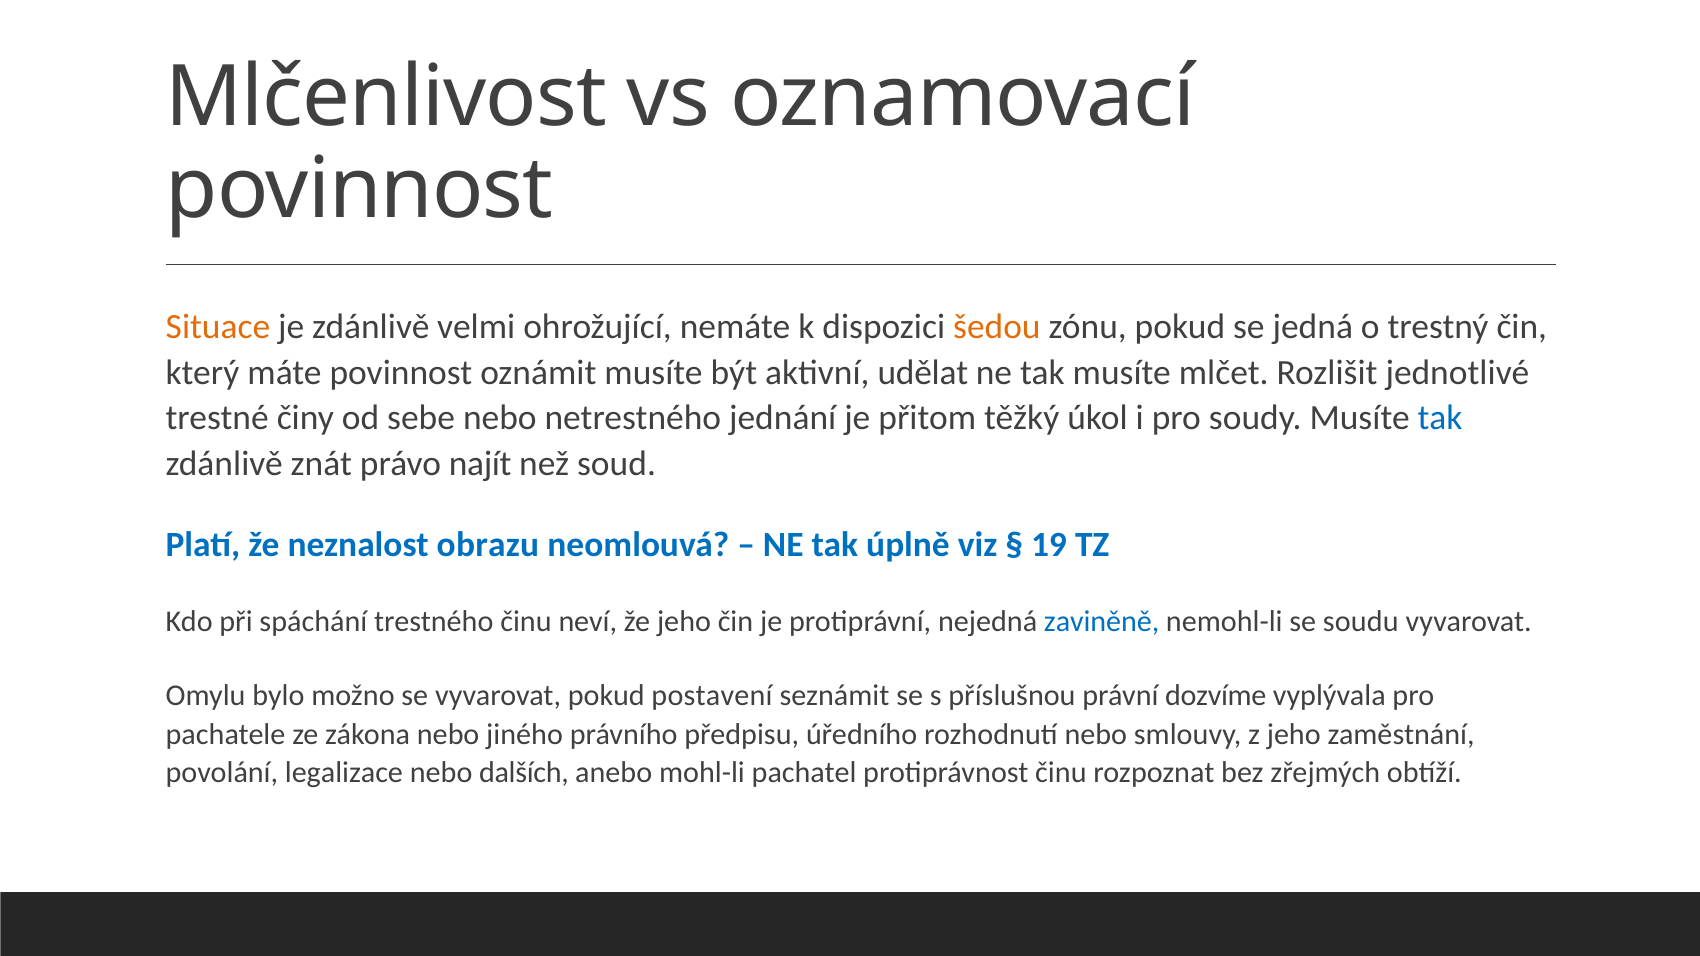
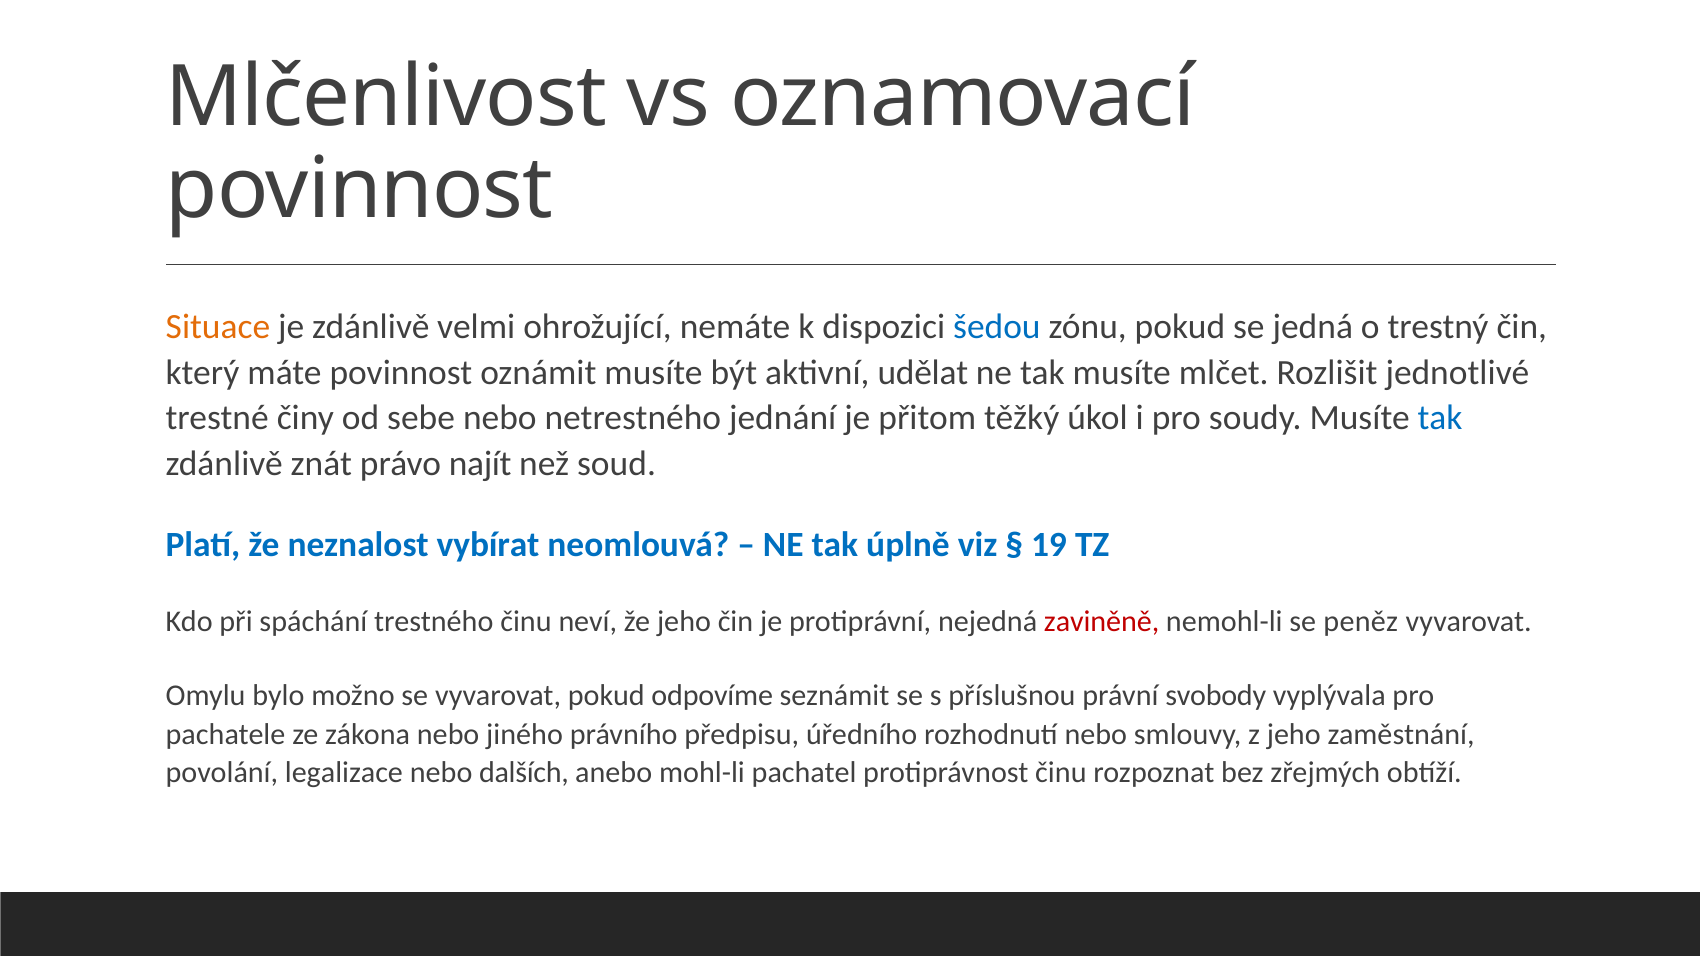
šedou colour: orange -> blue (997, 327)
obrazu: obrazu -> vybírat (488, 545)
zaviněně colour: blue -> red (1102, 621)
soudu: soudu -> peněz (1361, 621)
postavení: postavení -> odpovíme (712, 696)
dozvíme: dozvíme -> svobody (1216, 696)
